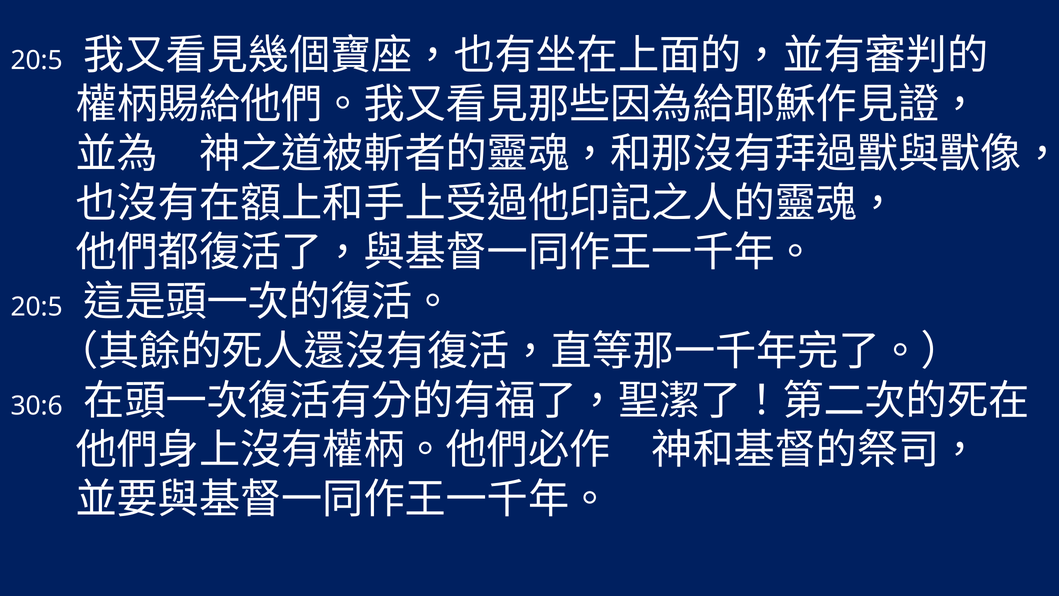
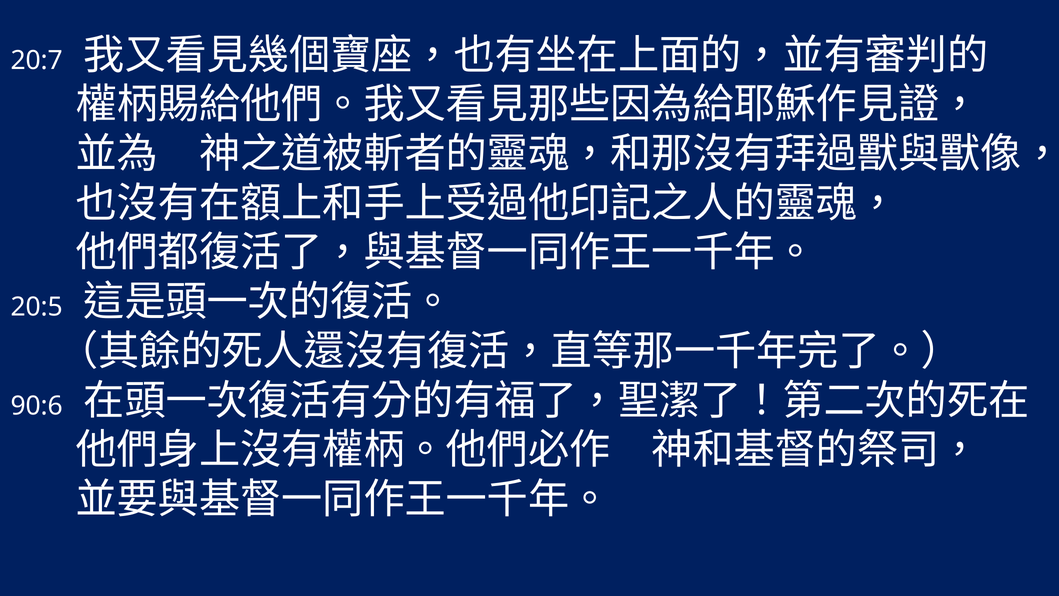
20:5: 20:5 -> 20:7 (37, 60)
30:6: 30:6 -> 90:6 (37, 406)
